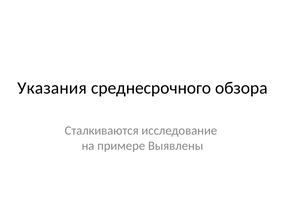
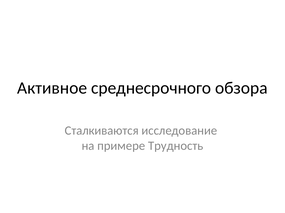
Указания: Указания -> Активное (52, 88)
Выявлены: Выявлены -> Трудность (176, 146)
